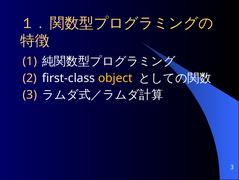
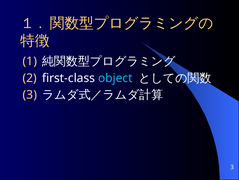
object colour: yellow -> light blue (115, 78)
